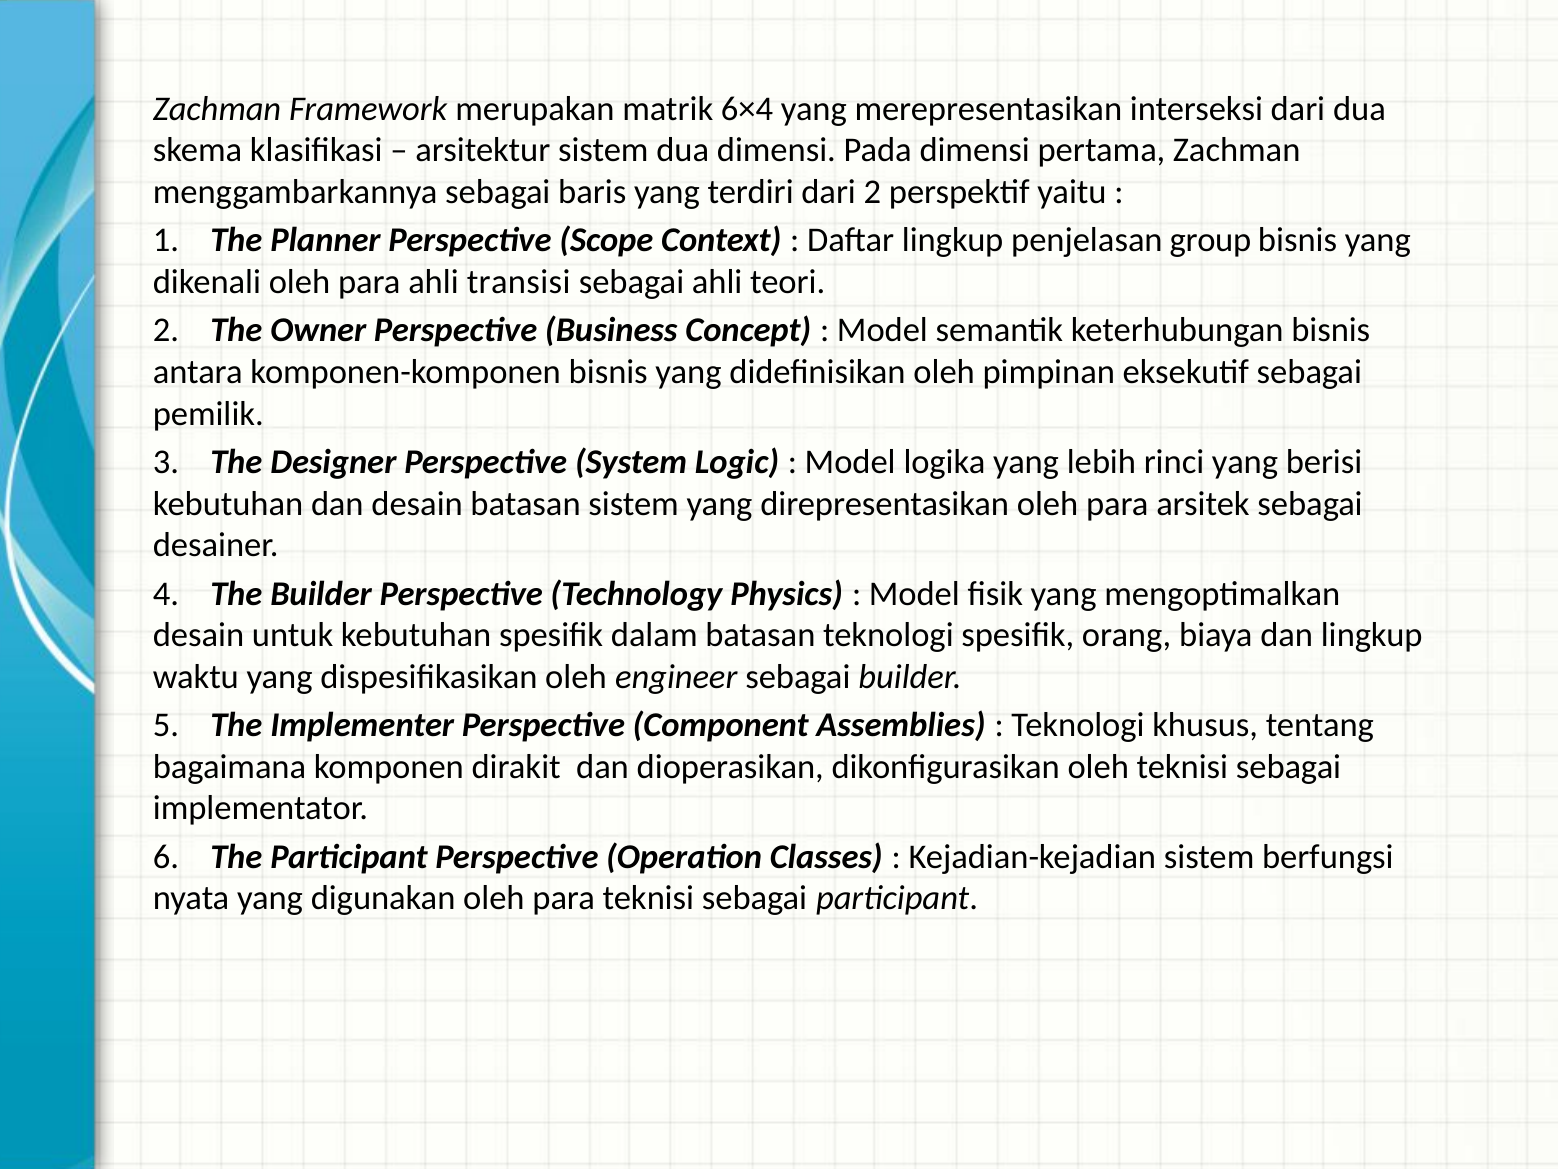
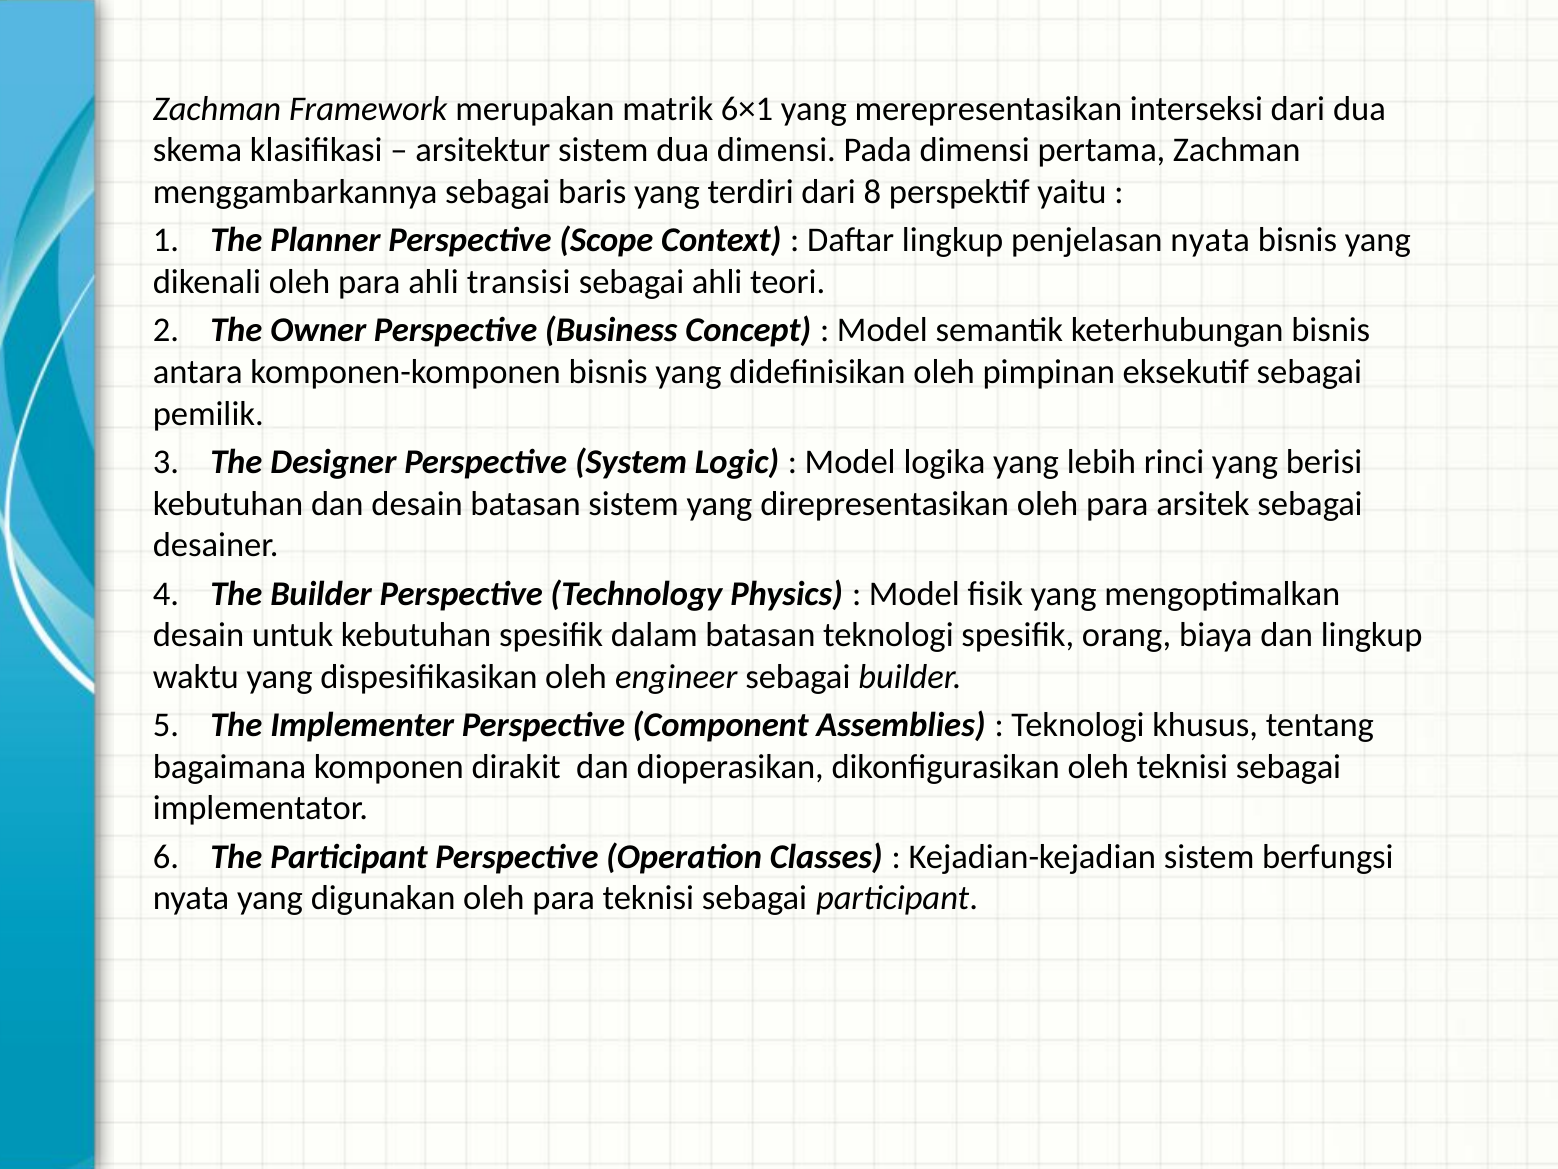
6×4: 6×4 -> 6×1 (747, 109)
dari 2: 2 -> 8 (873, 192)
penjelasan group: group -> nyata (1210, 240)
